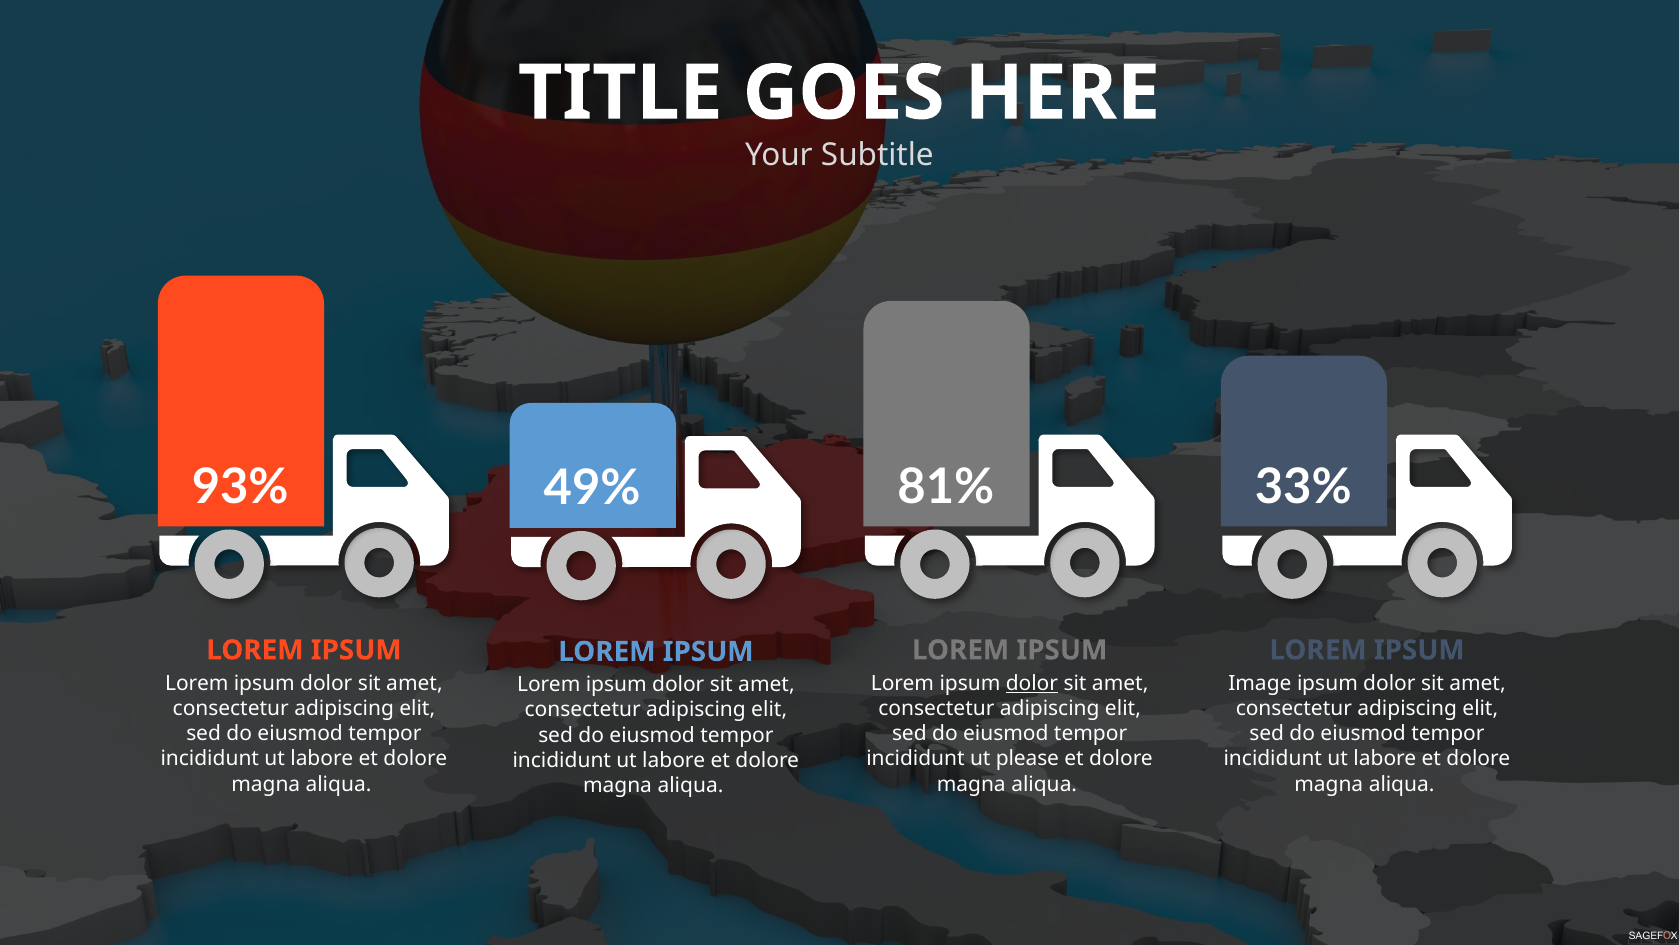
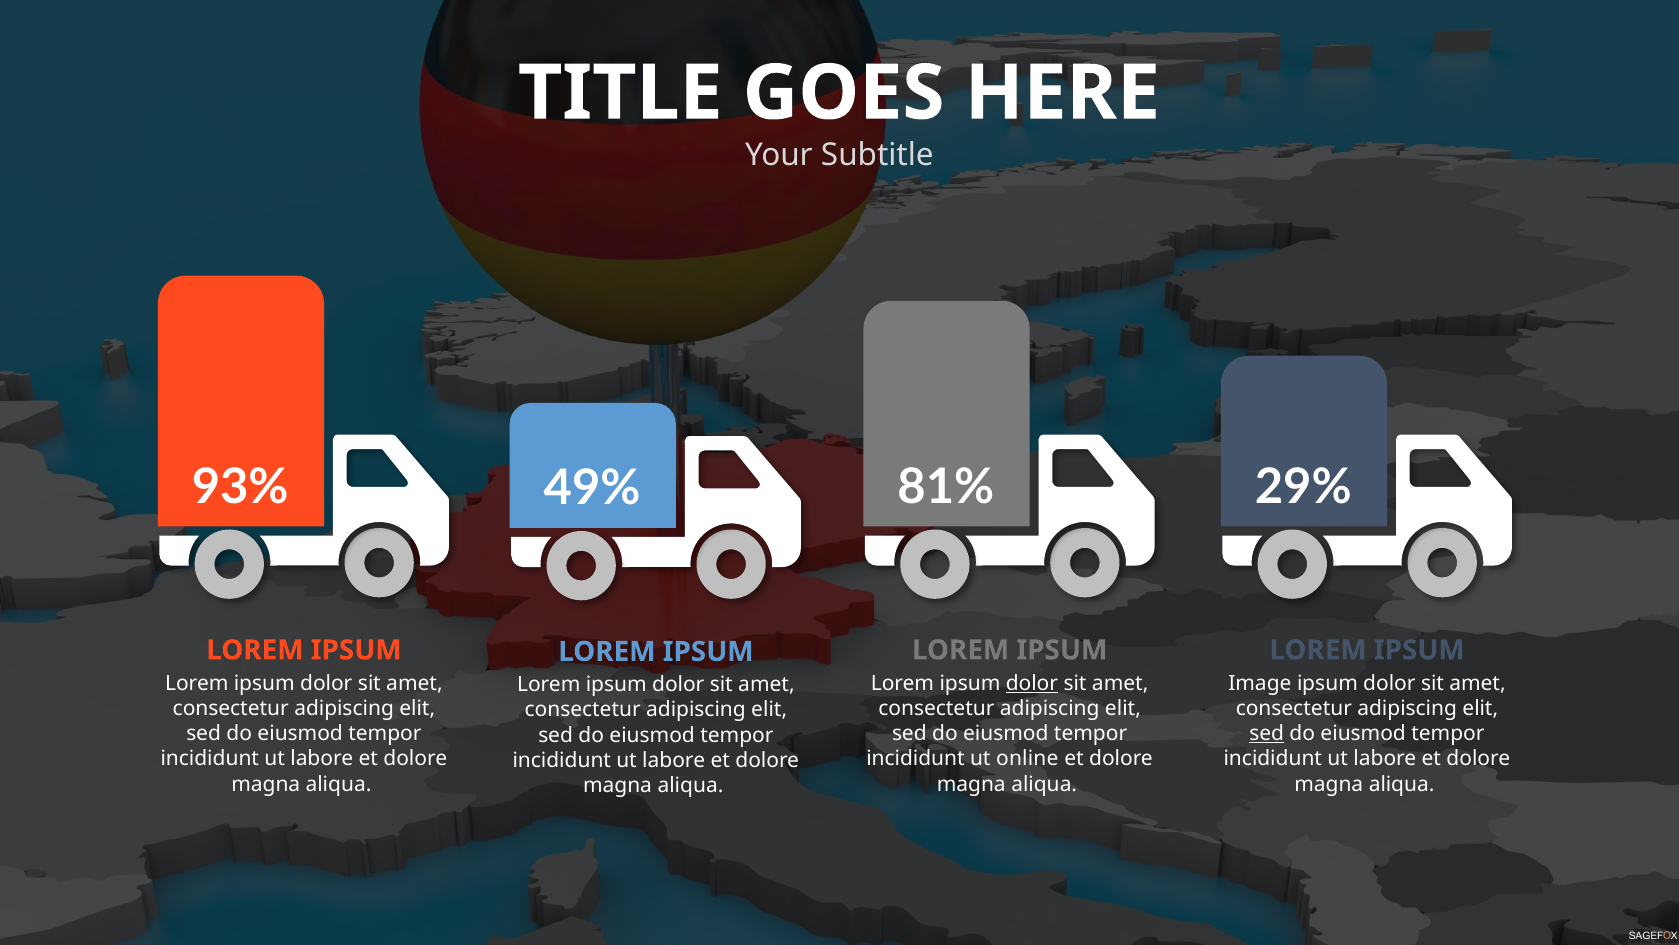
33%: 33% -> 29% (1303, 487)
sed underline: none -> present (1267, 733)
please: please -> online (1027, 758)
